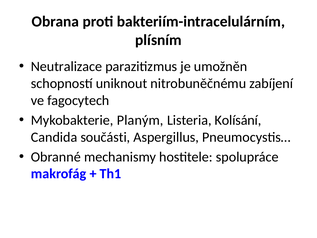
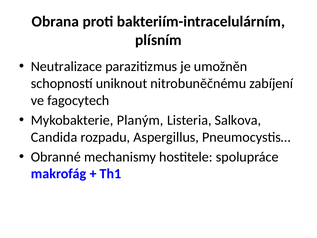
Kolísání: Kolísání -> Salkova (238, 120)
součásti: součásti -> rozpadu (105, 137)
